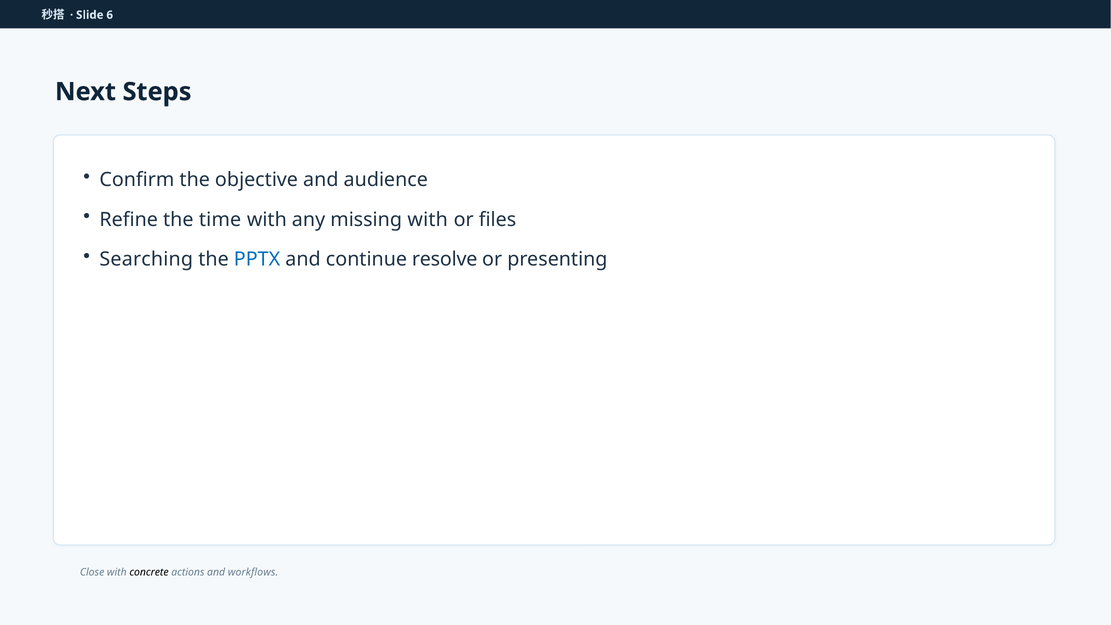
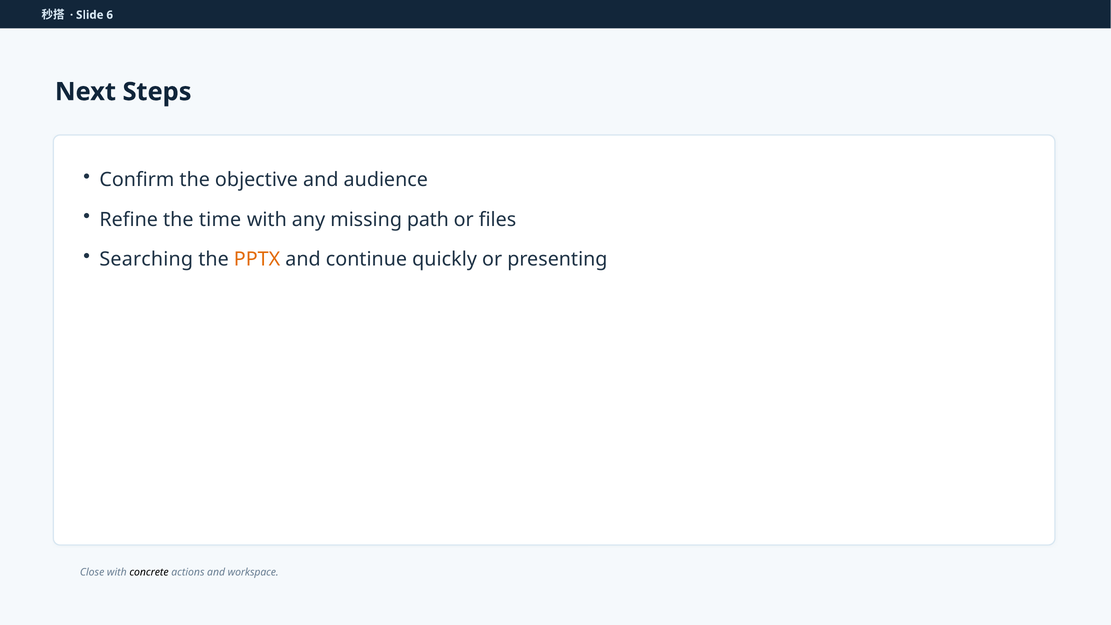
missing with: with -> path (428, 220)
PPTX colour: blue -> orange (257, 259)
resolve: resolve -> quickly (445, 259)
workflows: workflows -> workspace (253, 572)
